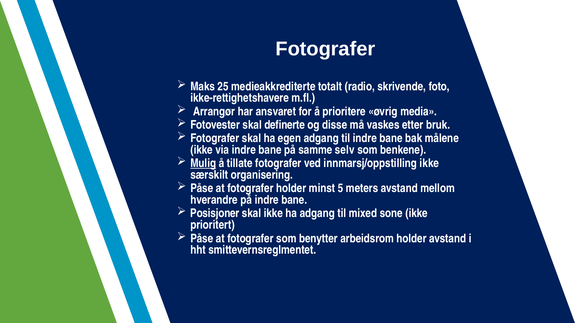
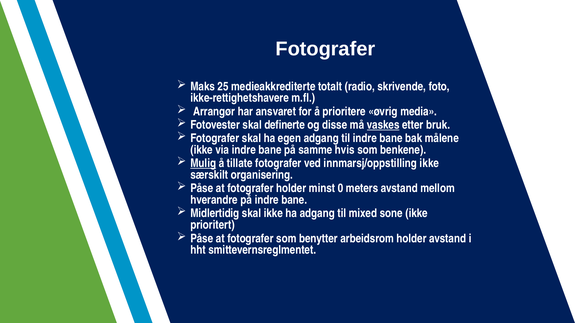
vaskes underline: none -> present (383, 125)
selv: selv -> hvis (345, 150)
5: 5 -> 0 (341, 189)
Posisjoner: Posisjoner -> Midlertidig (215, 214)
